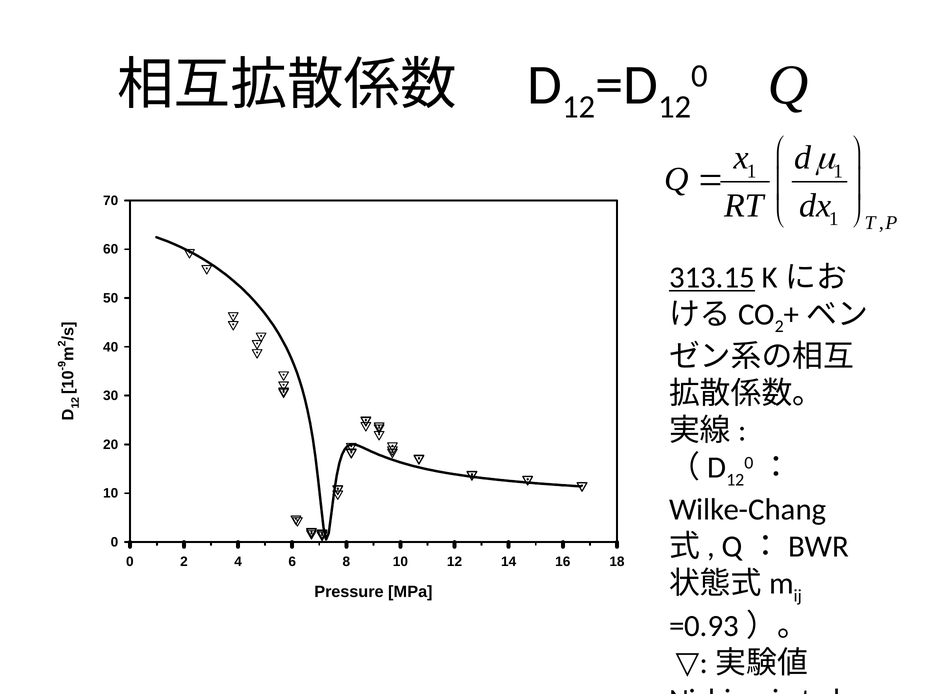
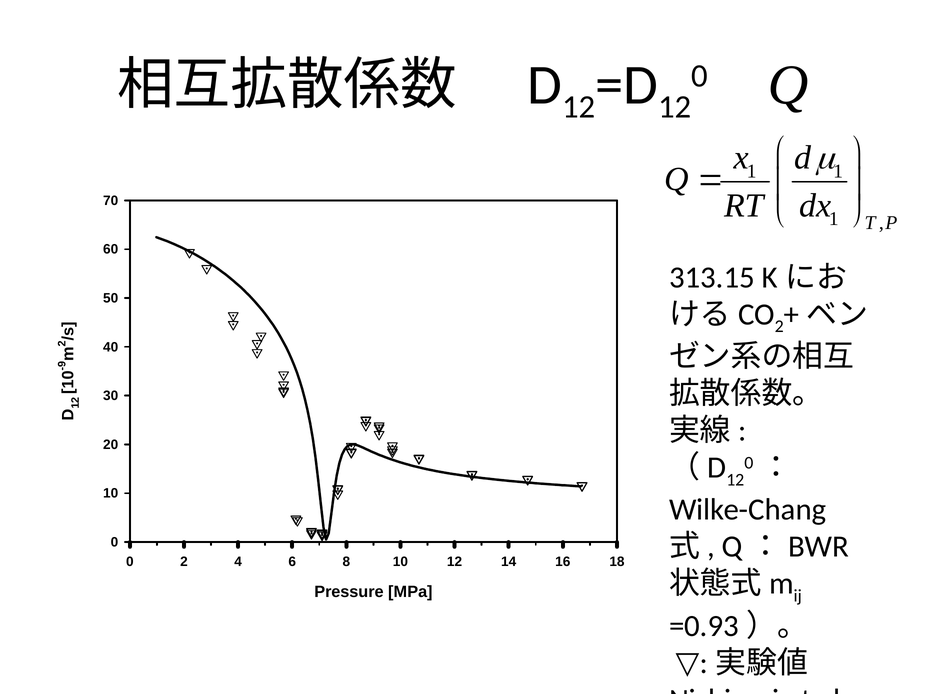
313.15 underline: present -> none (712, 278)
